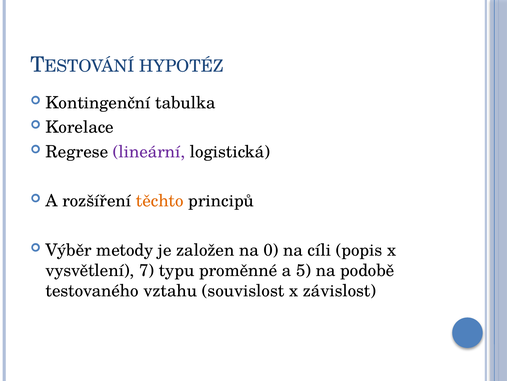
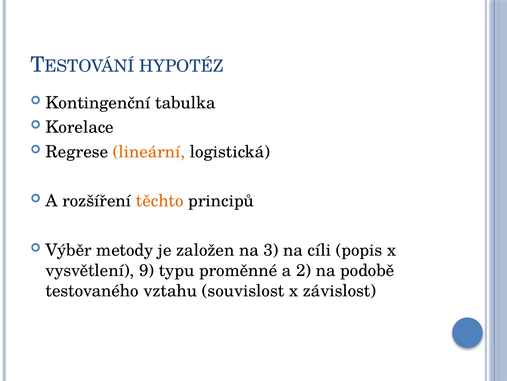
lineární colour: purple -> orange (149, 152)
0: 0 -> 3 (271, 250)
7: 7 -> 9 (147, 270)
5: 5 -> 2 (304, 270)
